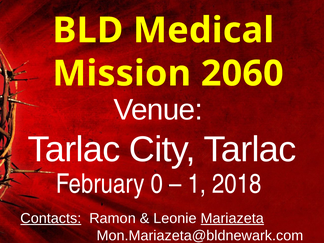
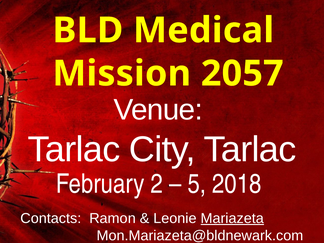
2060: 2060 -> 2057 (242, 74)
0: 0 -> 2 (157, 184)
1: 1 -> 5 (197, 184)
Contacts underline: present -> none (51, 218)
